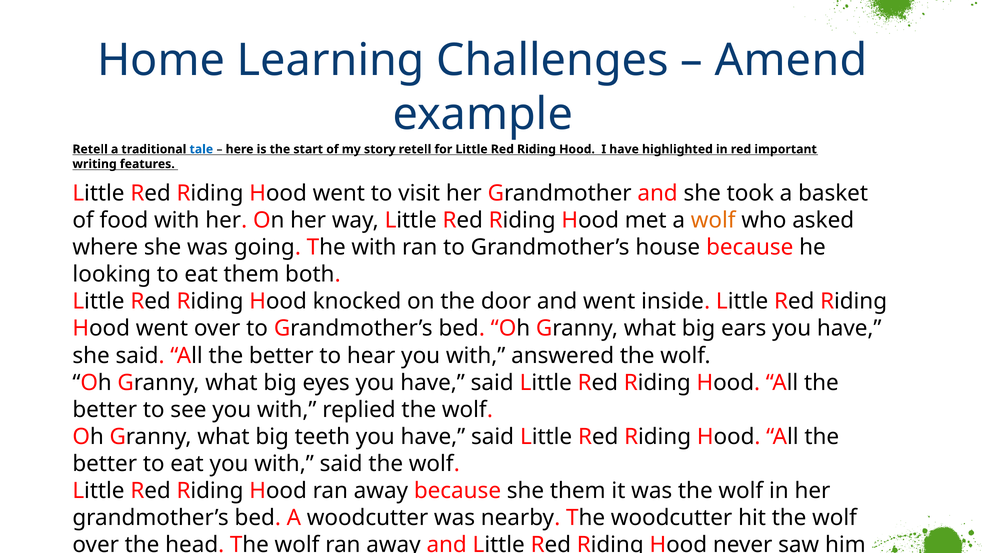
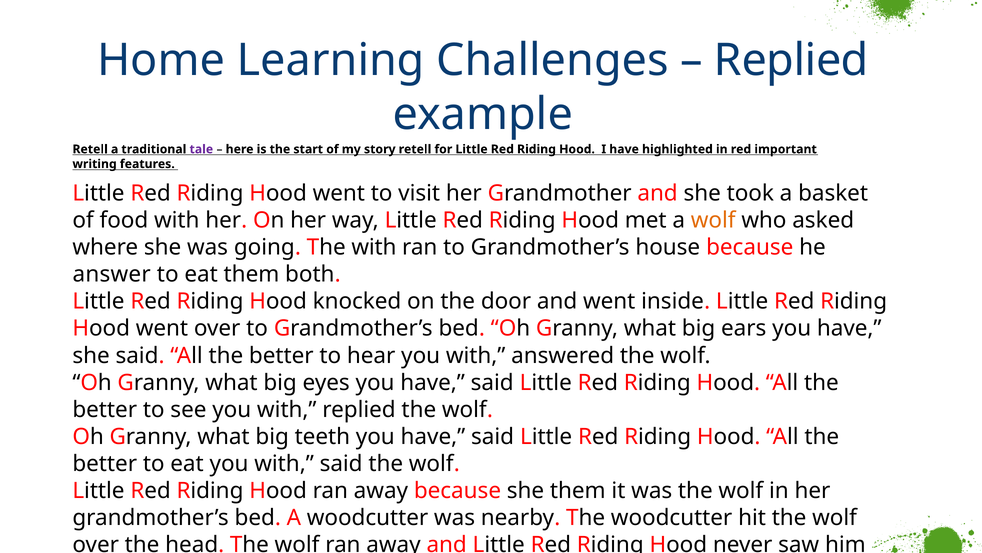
Amend: Amend -> Replied (791, 60)
tale colour: blue -> purple (201, 149)
looking: looking -> answer (112, 274)
